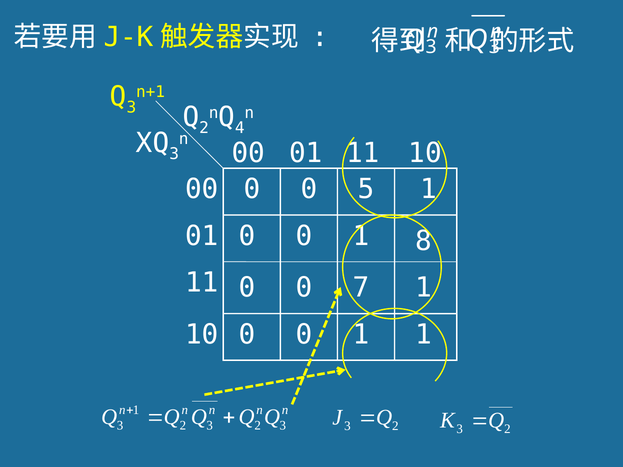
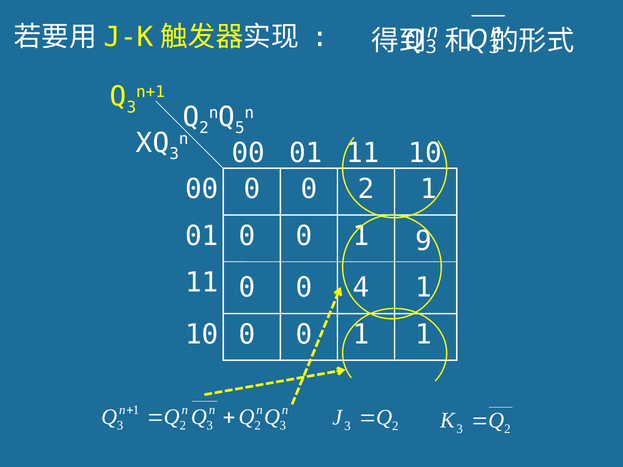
4: 4 -> 5 (240, 128)
0 5: 5 -> 2 (366, 189)
8: 8 -> 9 (423, 241)
7: 7 -> 4 (361, 288)
